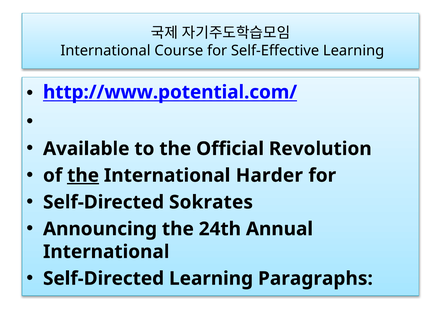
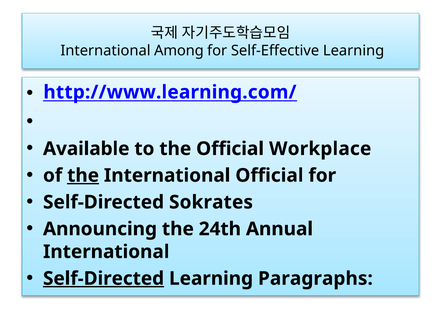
Course: Course -> Among (179, 51)
http://www.potential.com/: http://www.potential.com/ -> http://www.learning.com/ (170, 92)
Revolution: Revolution -> Workplace (320, 149)
International Harder: Harder -> Official (269, 175)
Self-Directed underline: none -> present (104, 278)
